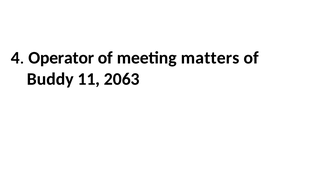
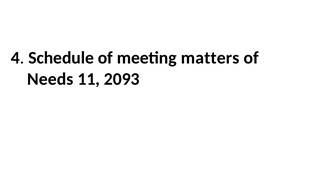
Operator: Operator -> Schedule (61, 58)
Buddy: Buddy -> Needs (50, 79)
2063: 2063 -> 2093 (122, 79)
